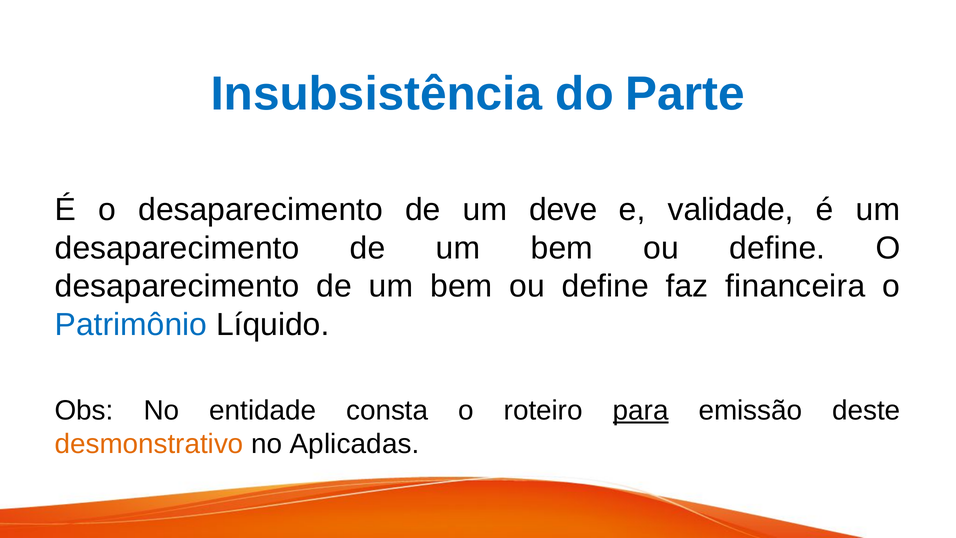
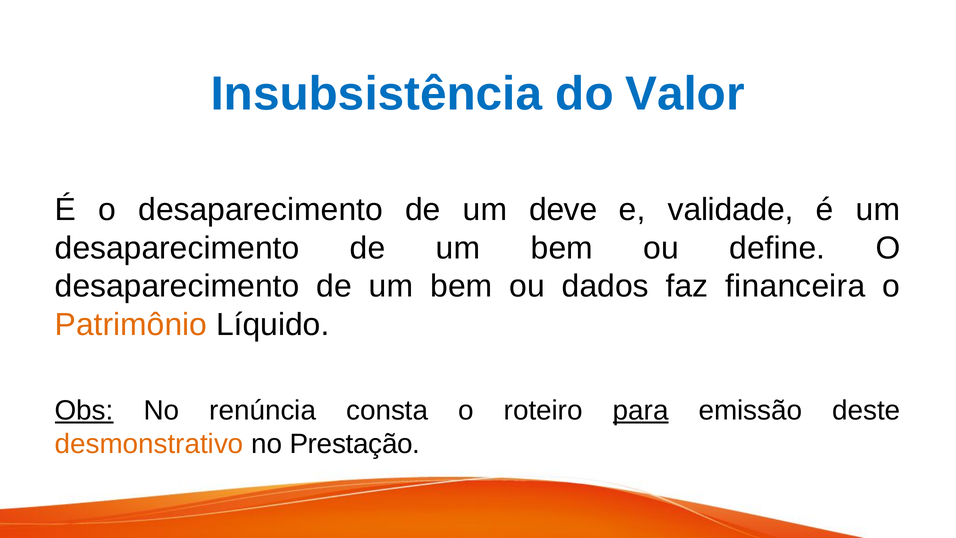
Parte: Parte -> Valor (685, 94)
define: define -> dados (605, 286)
Patrimônio colour: blue -> orange (131, 324)
Obs underline: none -> present (84, 410)
entidade: entidade -> renúncia (263, 410)
Aplicadas: Aplicadas -> Prestação (355, 444)
